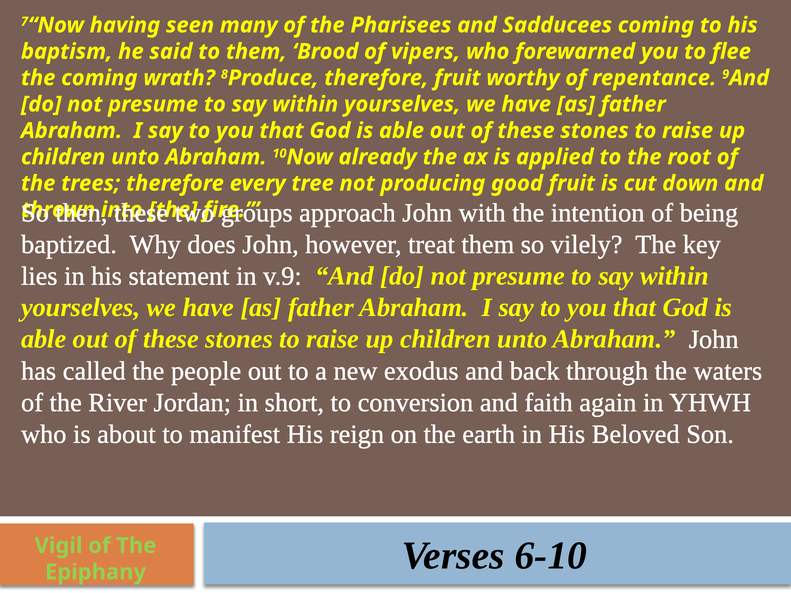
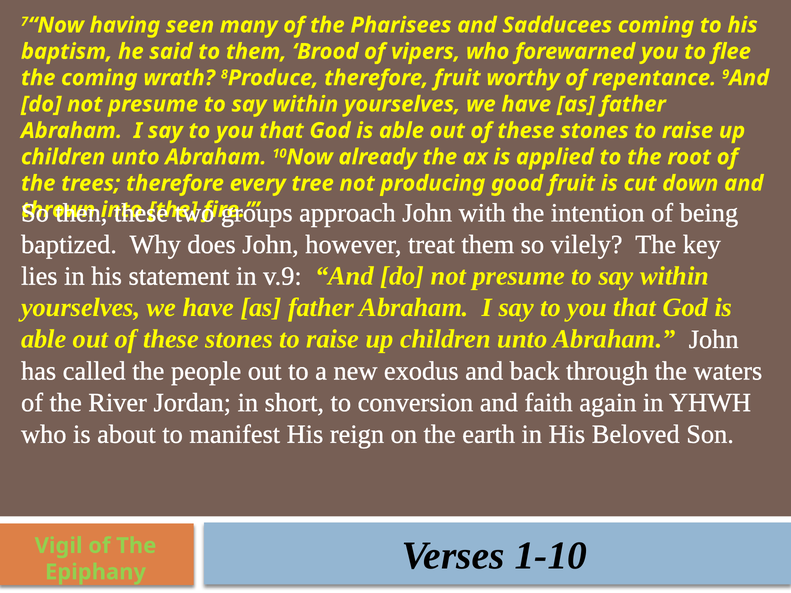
6-10: 6-10 -> 1-10 (551, 556)
